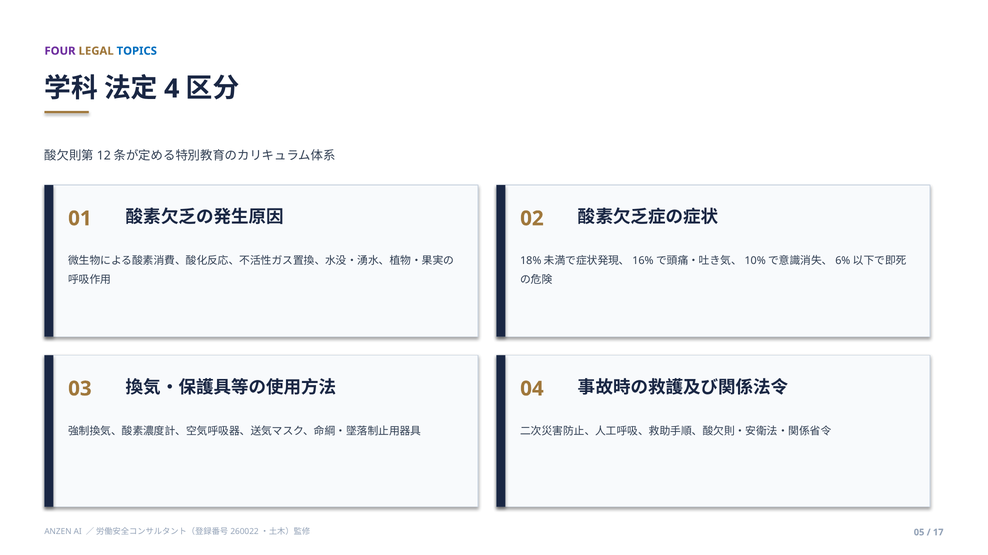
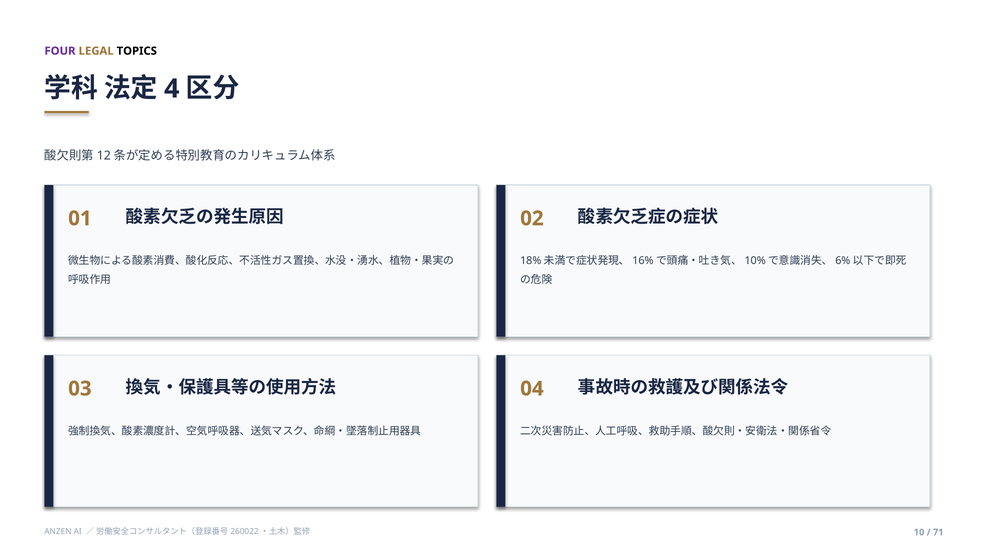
TOPICS colour: blue -> black (137, 51)
05: 05 -> 10 (919, 533)
17: 17 -> 71 (938, 533)
